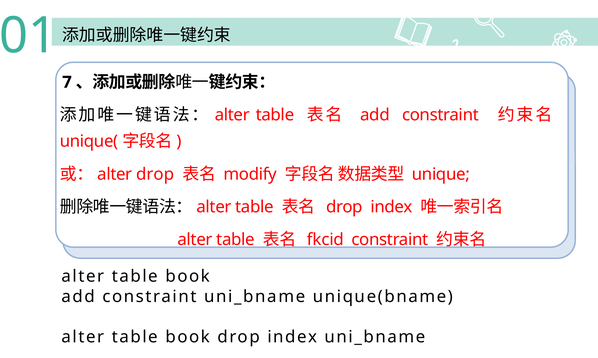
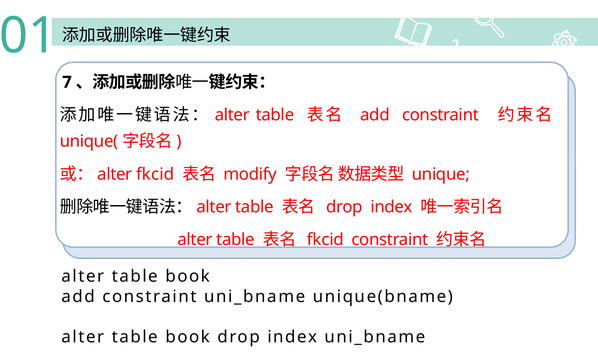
alter drop: drop -> fkcid (155, 175)
